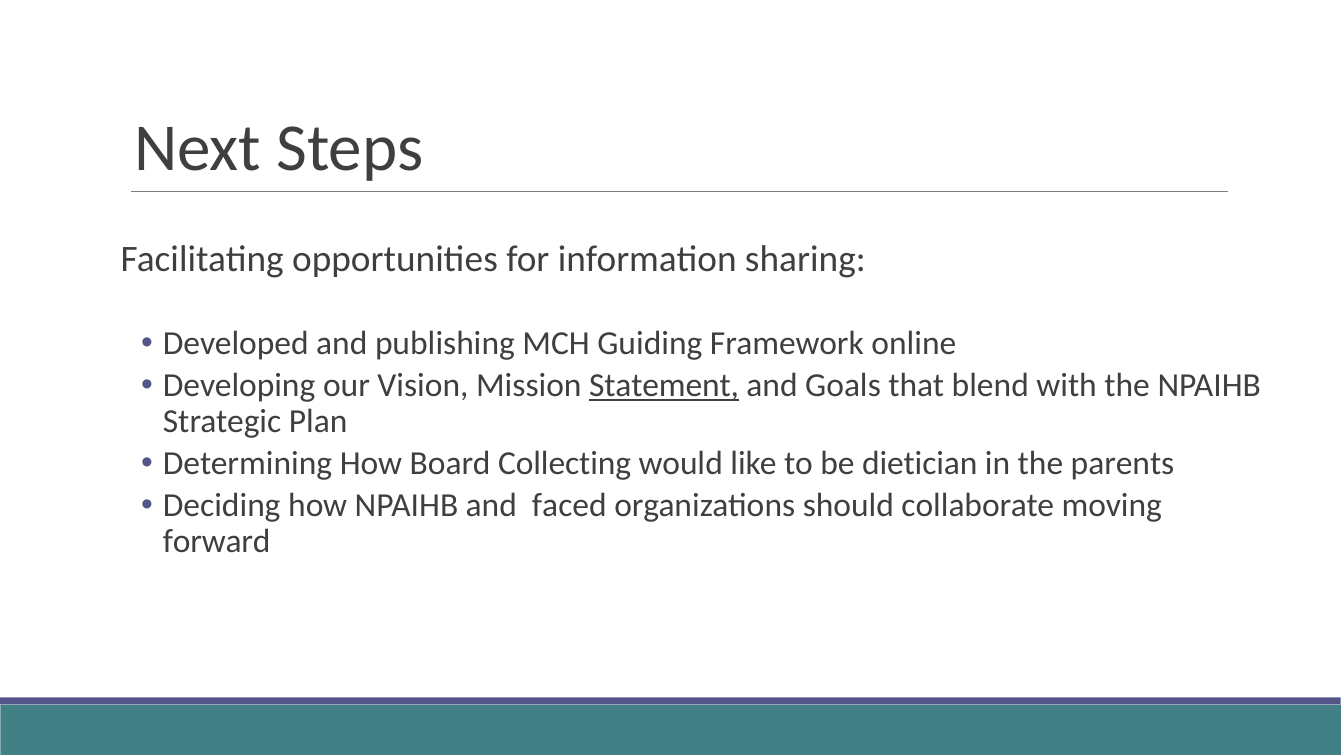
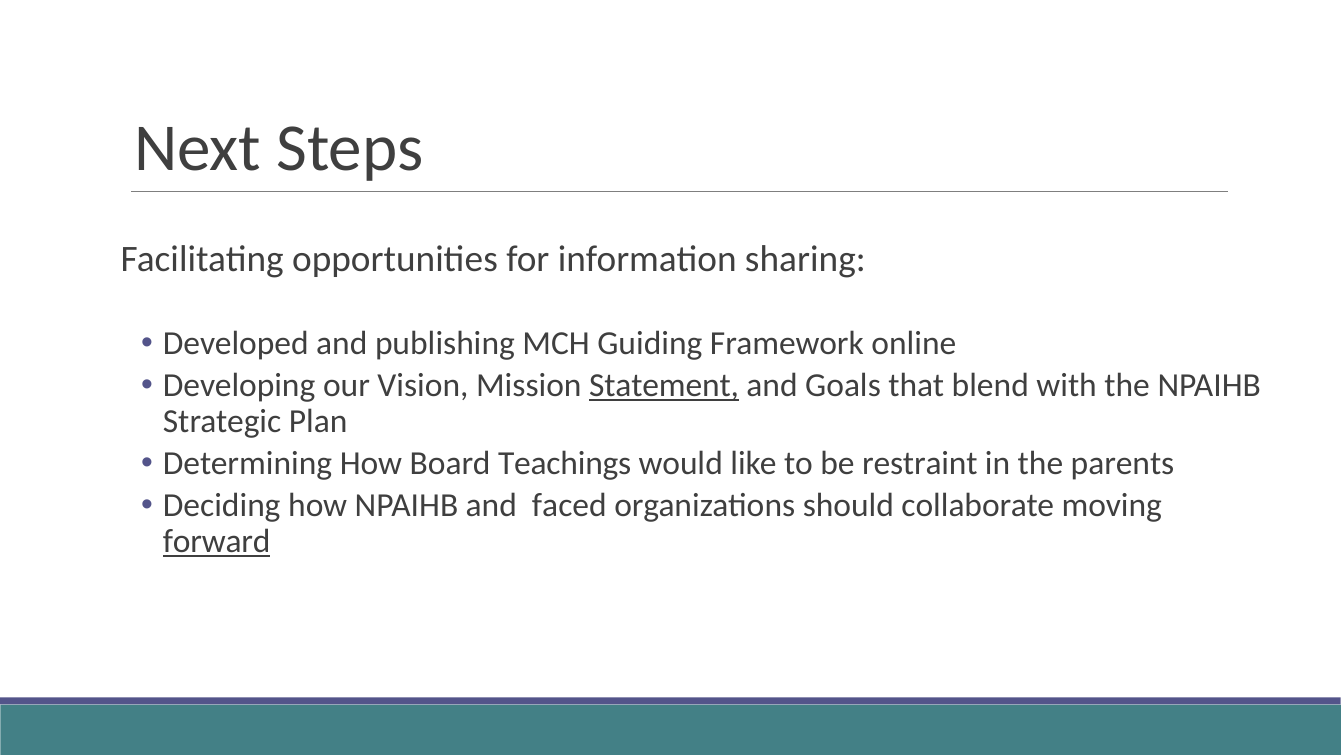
Collecting: Collecting -> Teachings (565, 463)
dietician: dietician -> restraint (920, 463)
forward underline: none -> present (217, 541)
